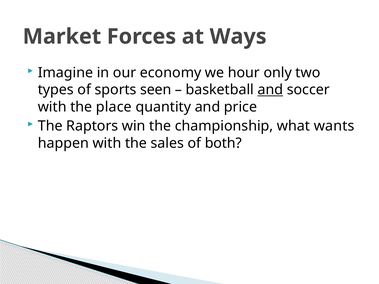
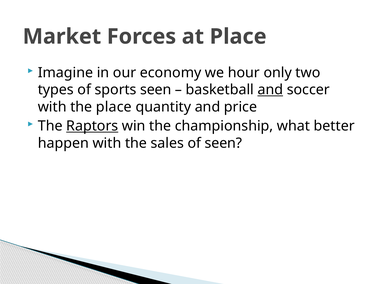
at Ways: Ways -> Place (238, 37)
Raptors underline: none -> present (92, 126)
wants: wants -> better (334, 126)
of both: both -> seen (223, 143)
